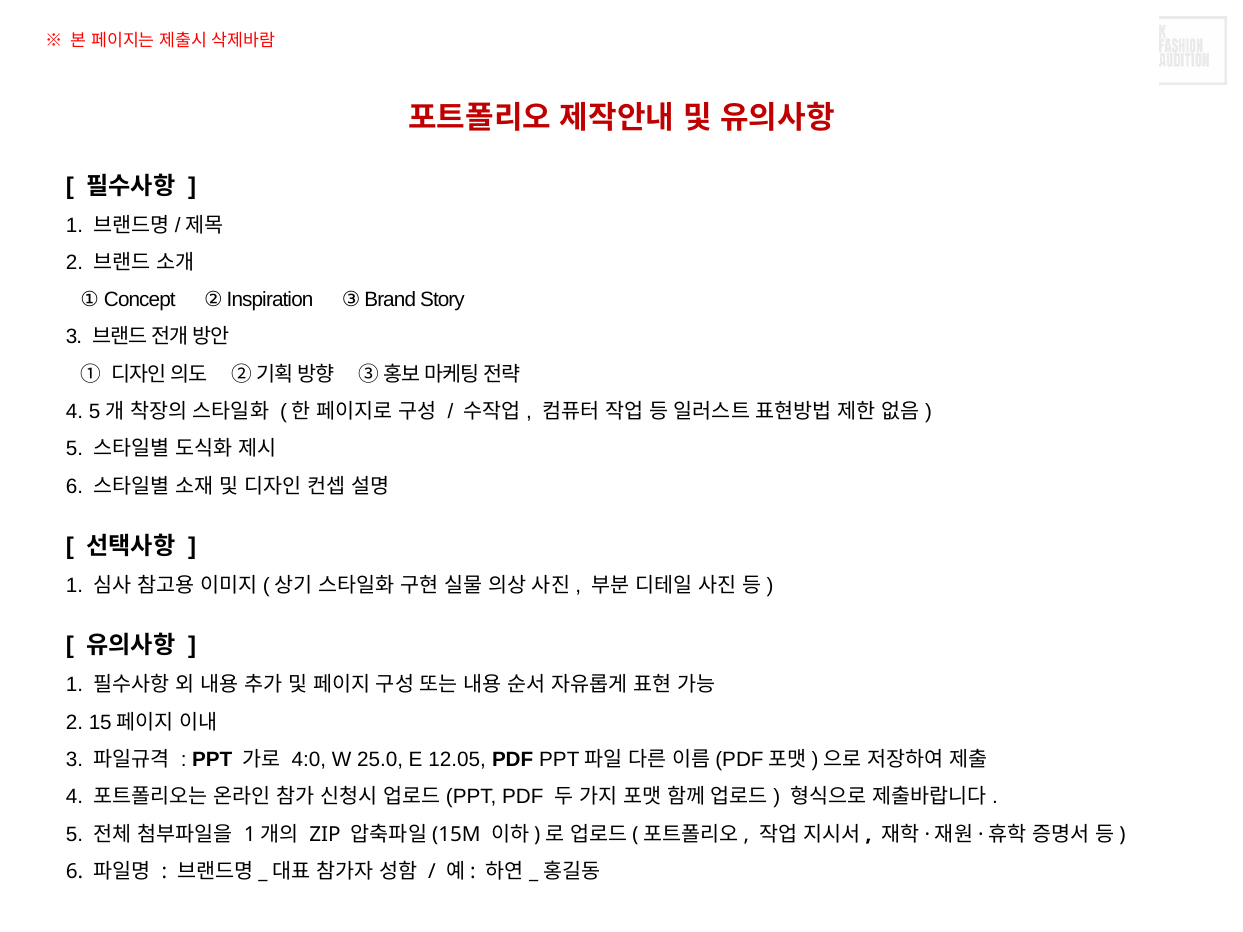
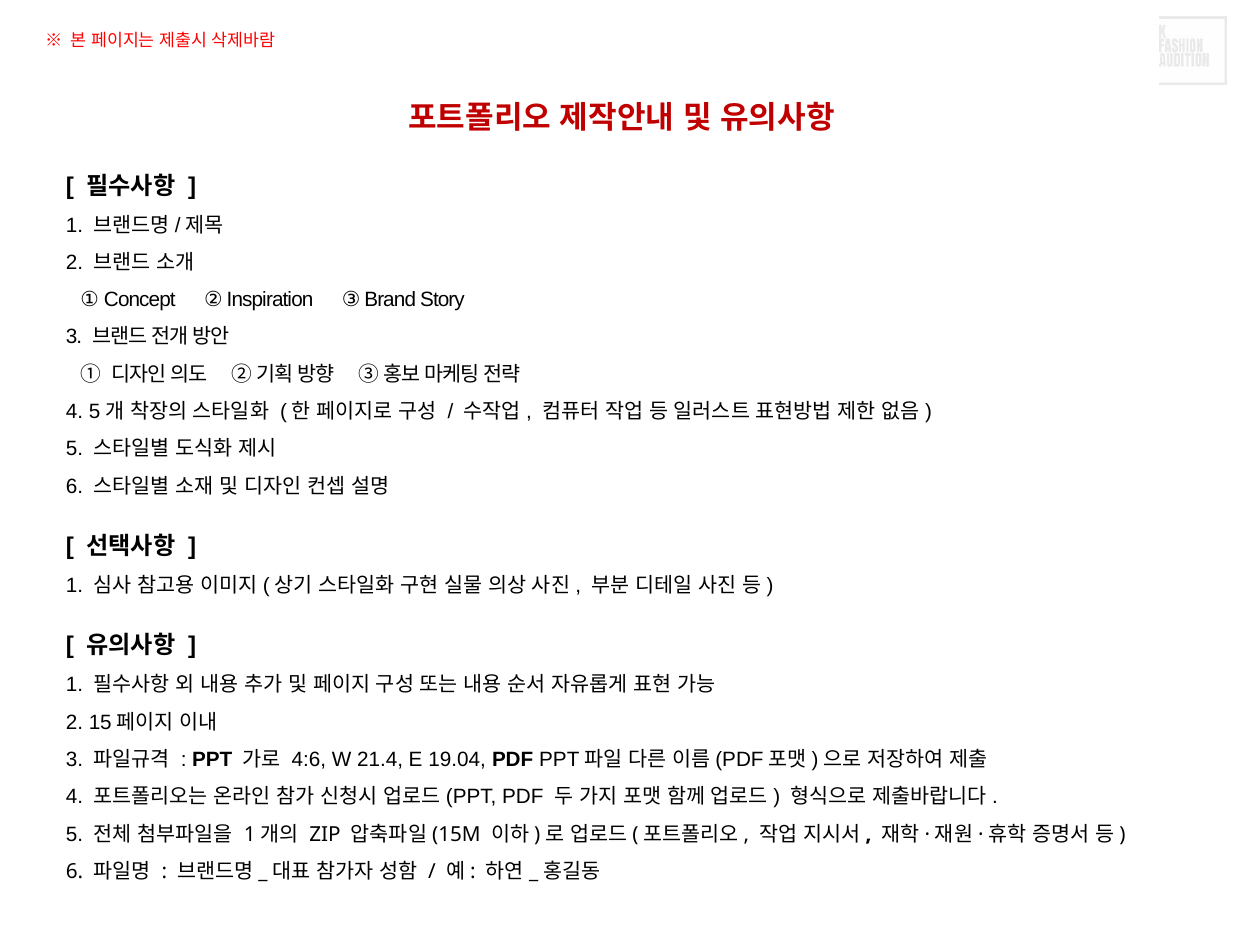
4:0: 4:0 -> 4:6 (309, 760)
25.0: 25.0 -> 21.4 (380, 760)
12.05: 12.05 -> 19.04 (457, 760)
